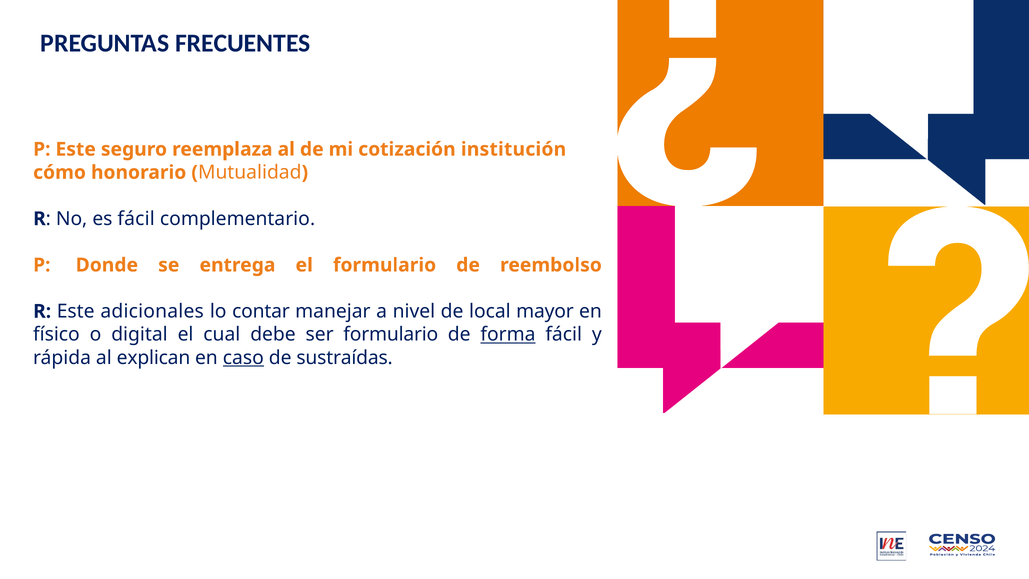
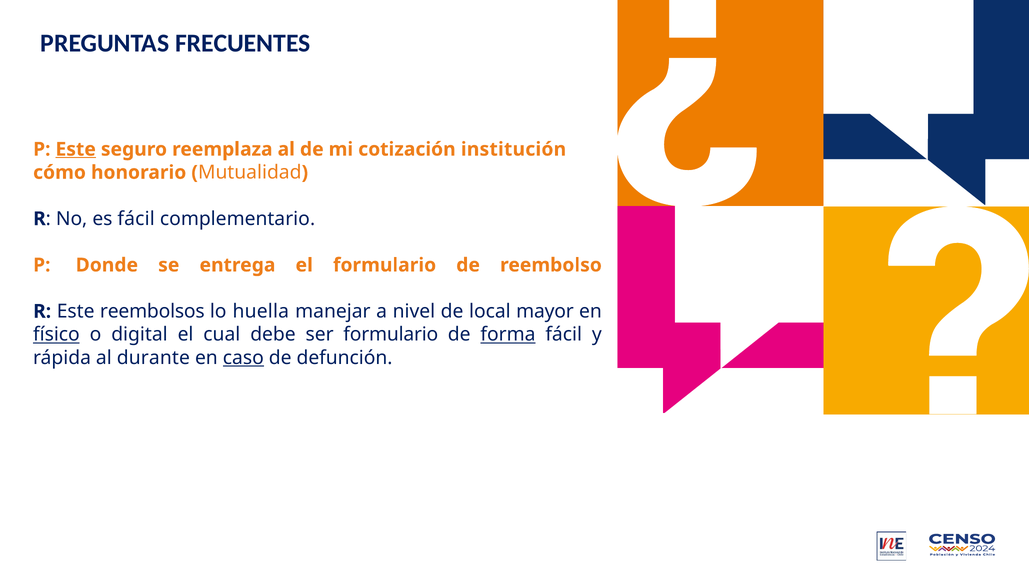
Este underline: none -> present (76, 149)
adicionales: adicionales -> reembolsos (152, 311)
contar: contar -> huella (261, 311)
físico underline: none -> present (56, 334)
explican: explican -> durante (153, 358)
sustraídas: sustraídas -> defunción (345, 358)
